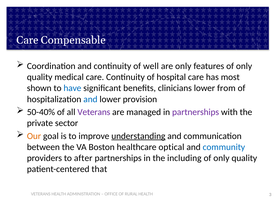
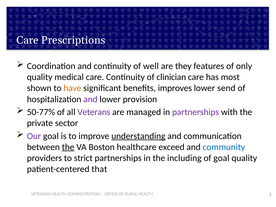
Compensable: Compensable -> Prescriptions (73, 40)
are only: only -> they (183, 66)
hospital: hospital -> clinician (171, 77)
have colour: blue -> orange (72, 88)
clinicians: clinicians -> improves (175, 88)
from: from -> send (226, 88)
and colour: blue -> purple (90, 99)
50-40%: 50-40% -> 50-77% (41, 112)
Our colour: orange -> purple (34, 136)
the underline: none -> present (68, 147)
optical: optical -> exceed (172, 147)
after: after -> strict (83, 158)
only: only -> goal (221, 158)
